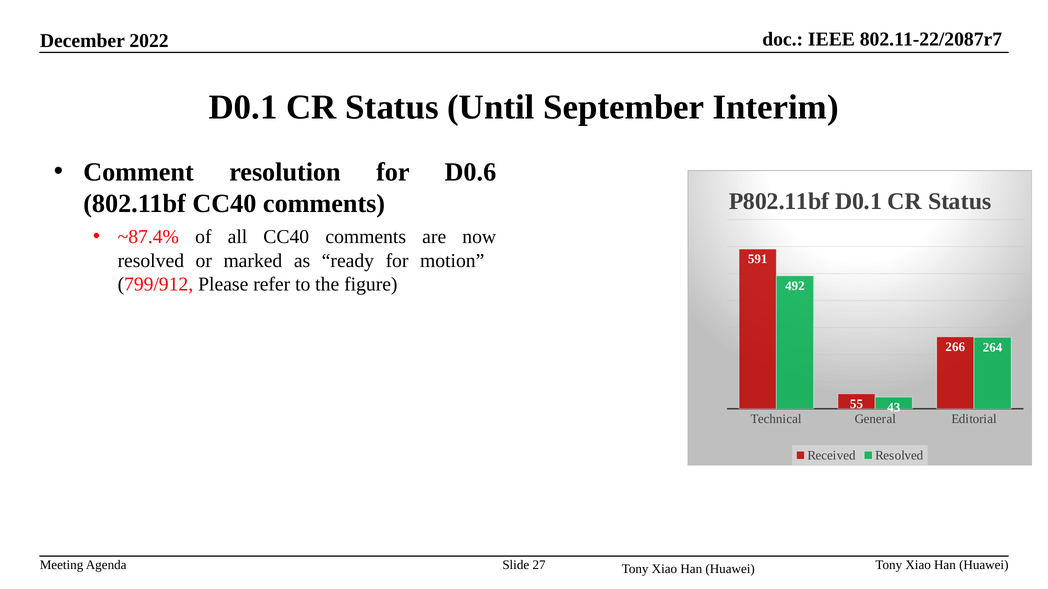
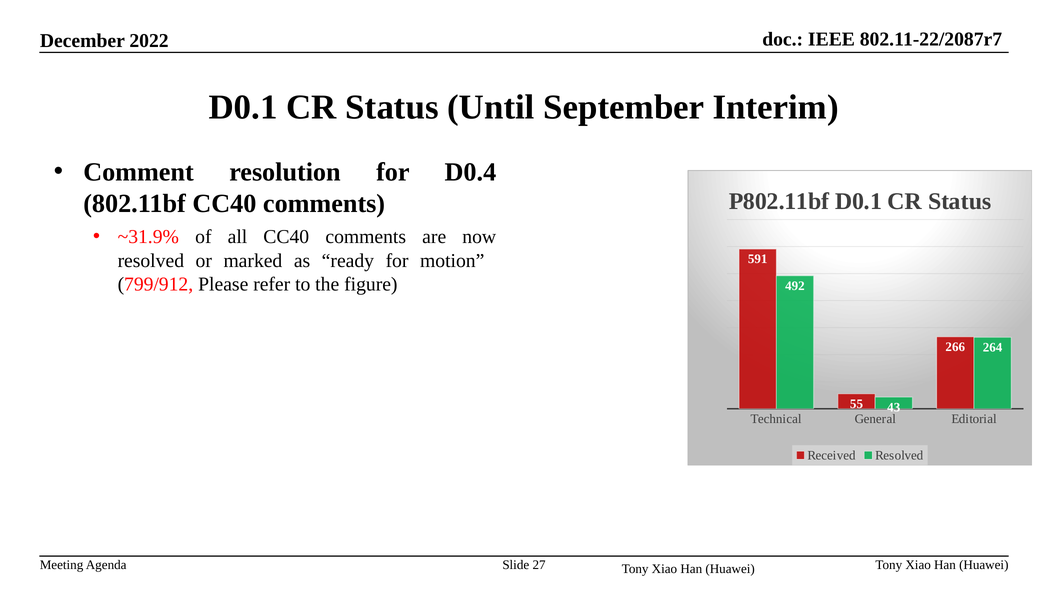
D0.6: D0.6 -> D0.4 (470, 172)
~87.4%: ~87.4% -> ~31.9% (148, 237)
